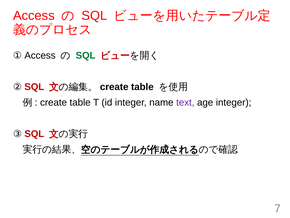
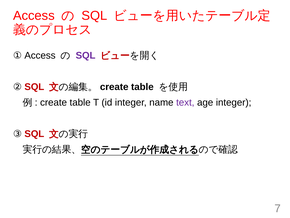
SQL colour: green -> purple (86, 55)
